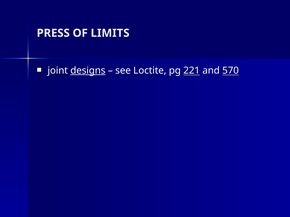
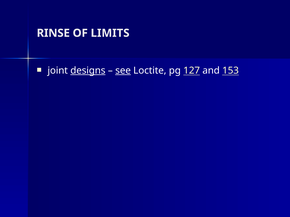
PRESS: PRESS -> RINSE (53, 33)
see underline: none -> present (123, 71)
221: 221 -> 127 (192, 71)
570: 570 -> 153 (231, 71)
